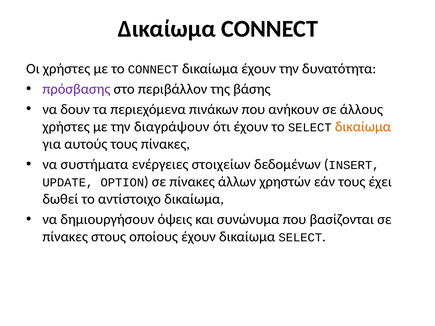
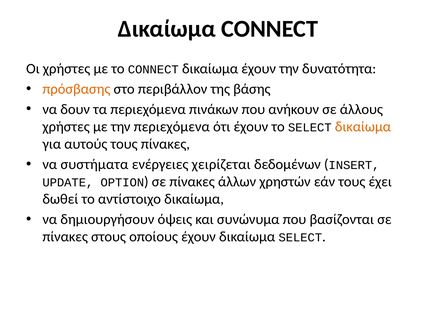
πρόσβασης colour: purple -> orange (76, 89)
την διαγράψουν: διαγράψουν -> περιεχόμενα (172, 127)
στοιχείων: στοιχείων -> χειρίζεται (221, 165)
